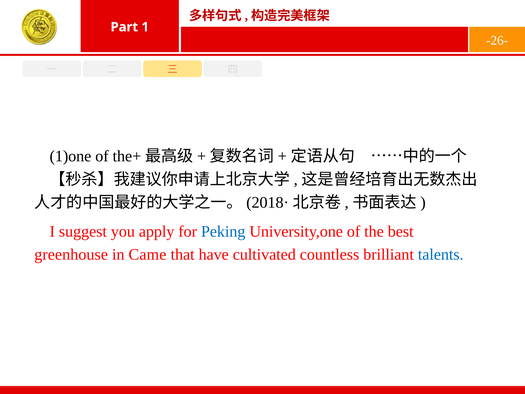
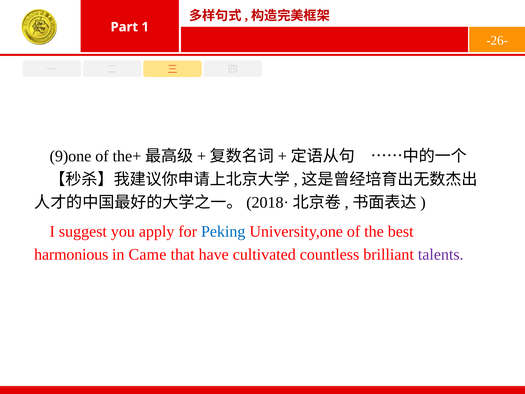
1)one: 1)one -> 9)one (70, 156)
greenhouse: greenhouse -> harmonious (71, 255)
talents colour: blue -> purple (441, 255)
